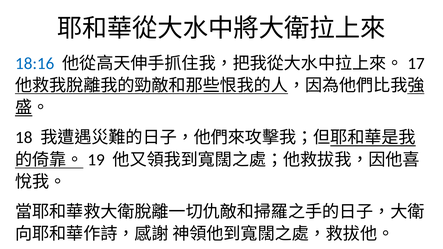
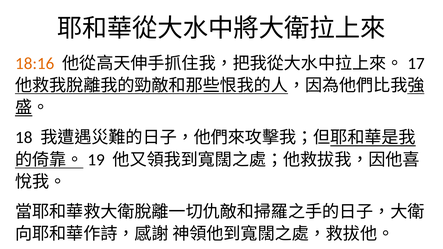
18:16 colour: blue -> orange (35, 63)
